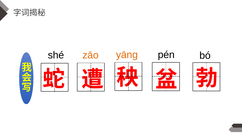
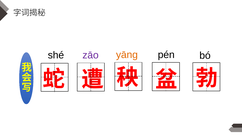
zāo colour: orange -> purple (91, 55)
